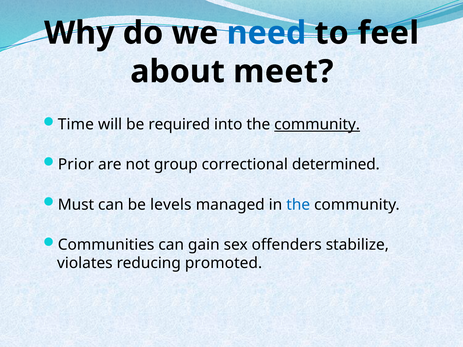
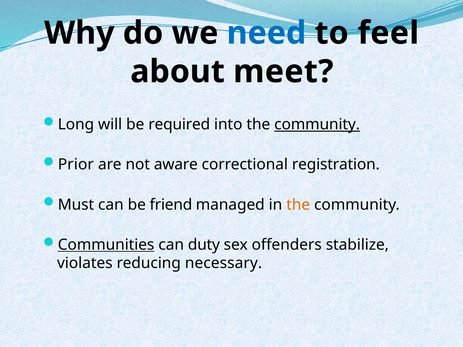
Time: Time -> Long (76, 125)
group: group -> aware (176, 165)
determined: determined -> registration (336, 165)
levels: levels -> friend (171, 205)
the colour: blue -> orange (298, 205)
Communities underline: none -> present (106, 245)
gain: gain -> duty (204, 245)
promoted: promoted -> necessary (223, 263)
